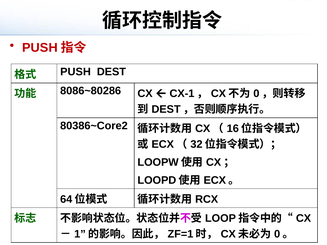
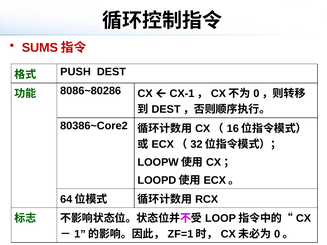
PUSH: PUSH -> SUMS (40, 48)
